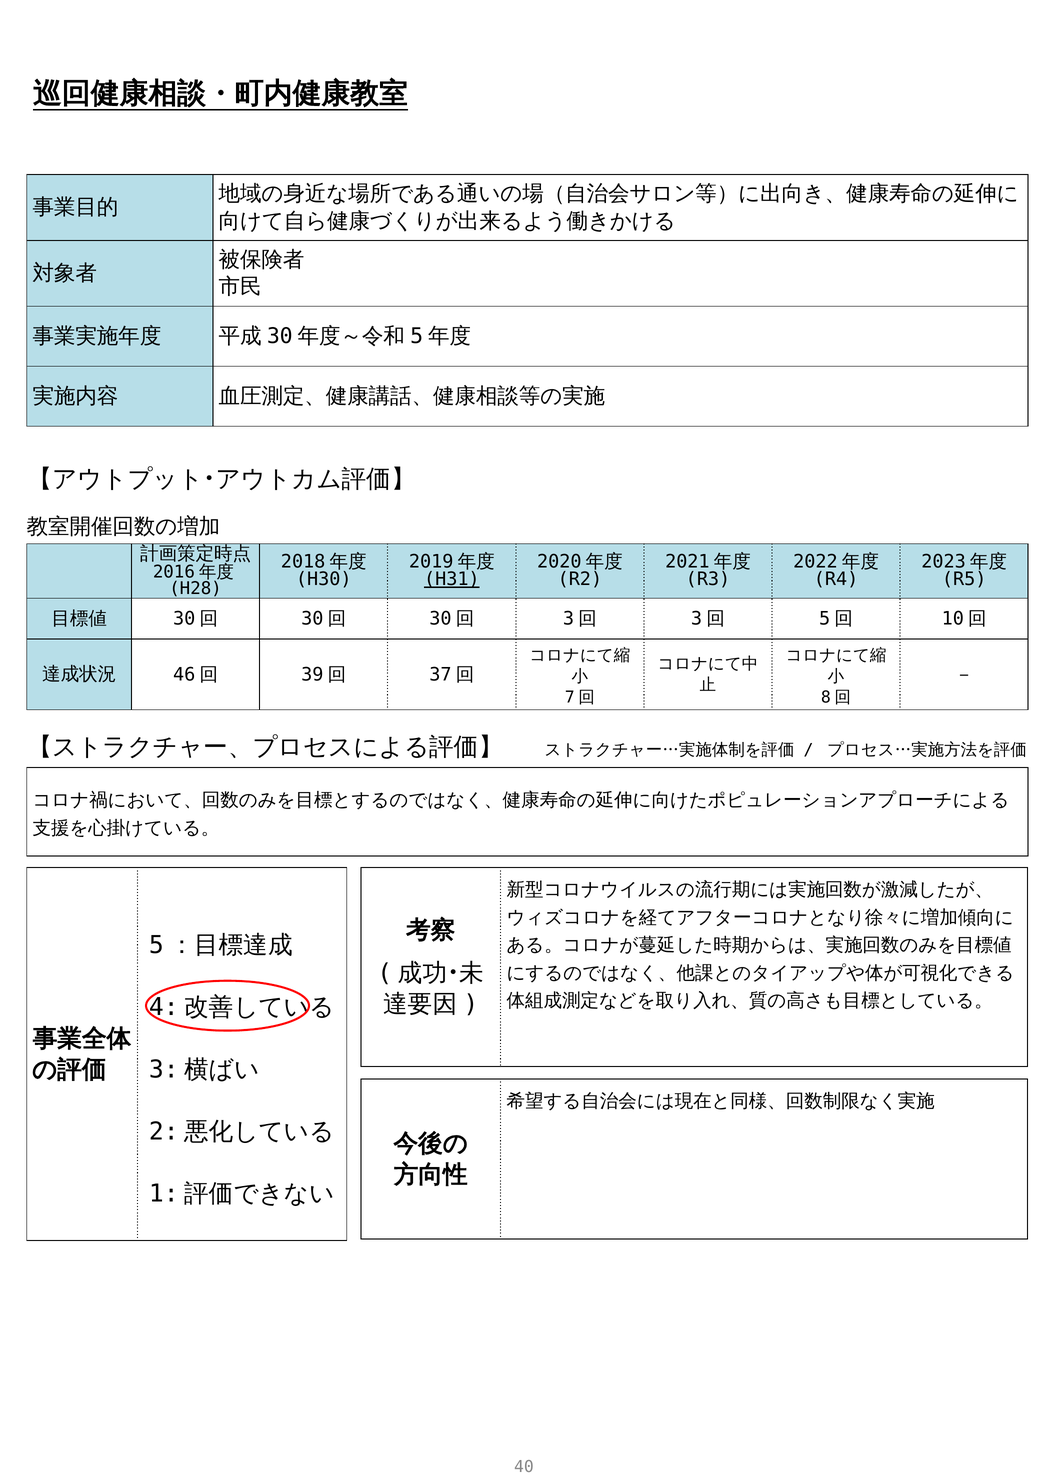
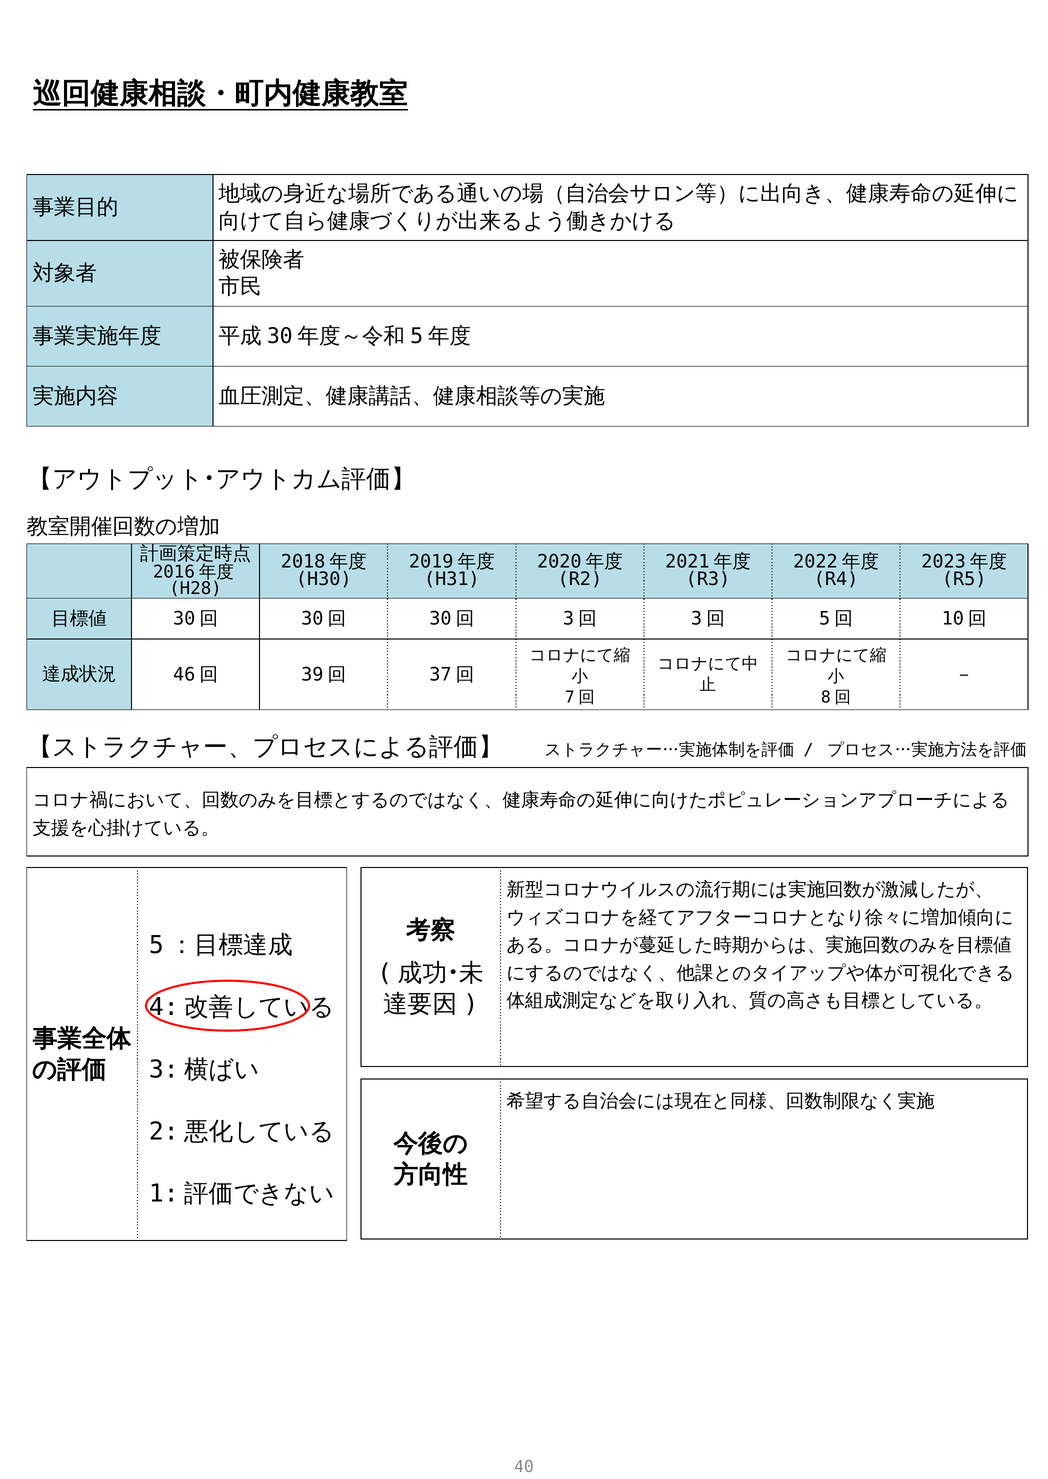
H31 underline: present -> none (452, 579)
